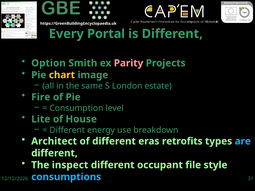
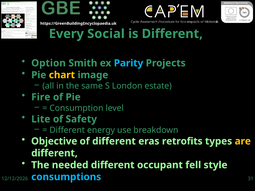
Portal: Portal -> Social (106, 34)
Parity colour: pink -> light blue (129, 63)
House: House -> Safety (81, 119)
Architect: Architect -> Objective (54, 141)
are colour: light blue -> yellow (243, 141)
inspect: inspect -> needed (70, 165)
file: file -> fell (193, 165)
